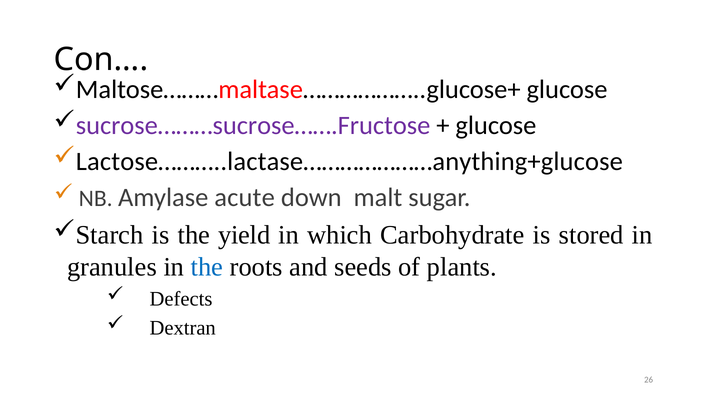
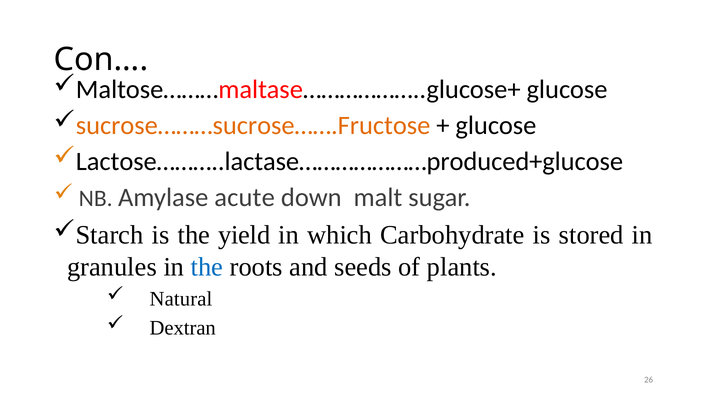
sucrose………sucrose…….Fructose colour: purple -> orange (253, 125)
Lactose………..lactase…………………anything+glucose: Lactose………..lactase…………………anything+glucose -> Lactose………..lactase…………………produced+glucose (349, 161)
Defects: Defects -> Natural (181, 299)
